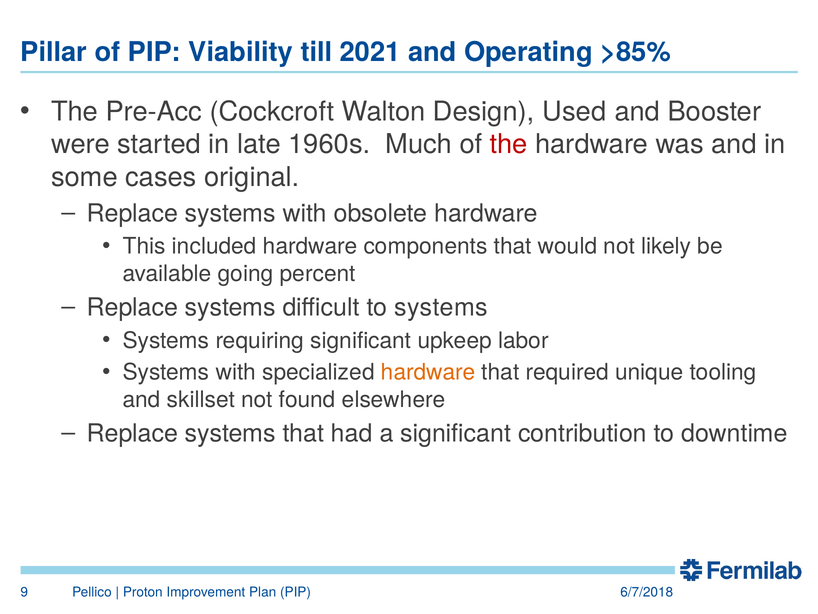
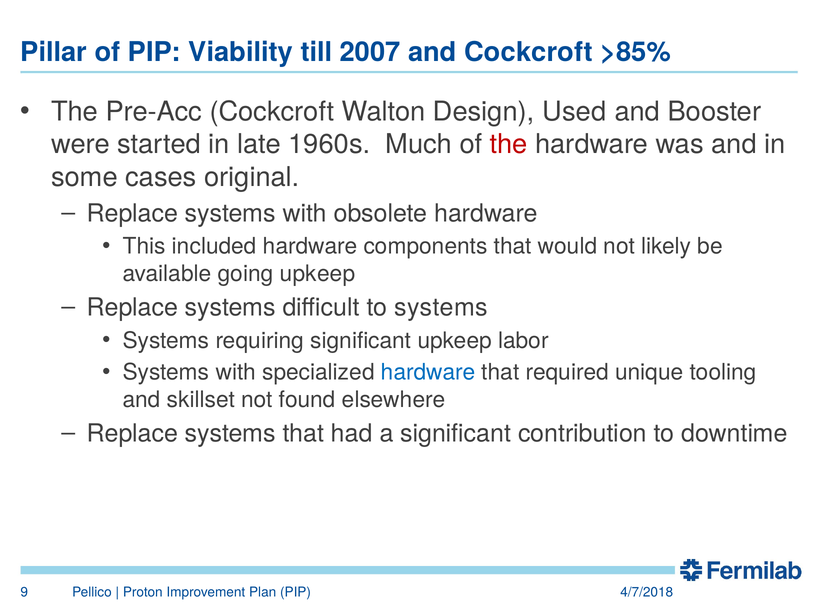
2021: 2021 -> 2007 (370, 52)
and Operating: Operating -> Cockcroft (528, 52)
going percent: percent -> upkeep (318, 273)
hardware colour: orange -> blue (428, 372)
6/7/2018: 6/7/2018 -> 4/7/2018 (647, 592)
